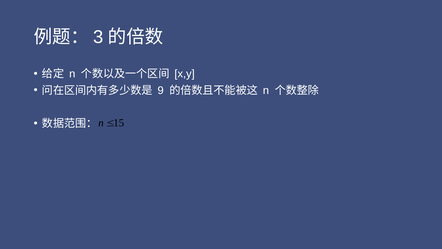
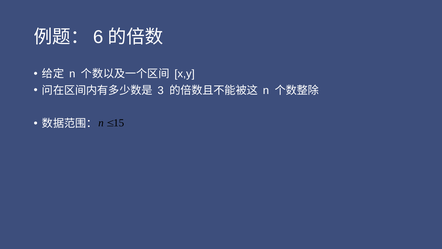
3: 3 -> 6 (98, 37)
9: 9 -> 3 (161, 90)
